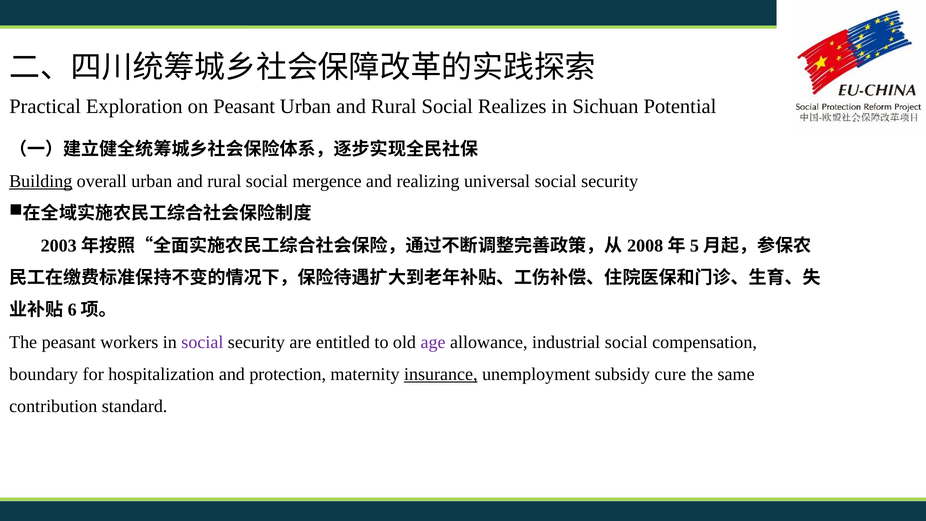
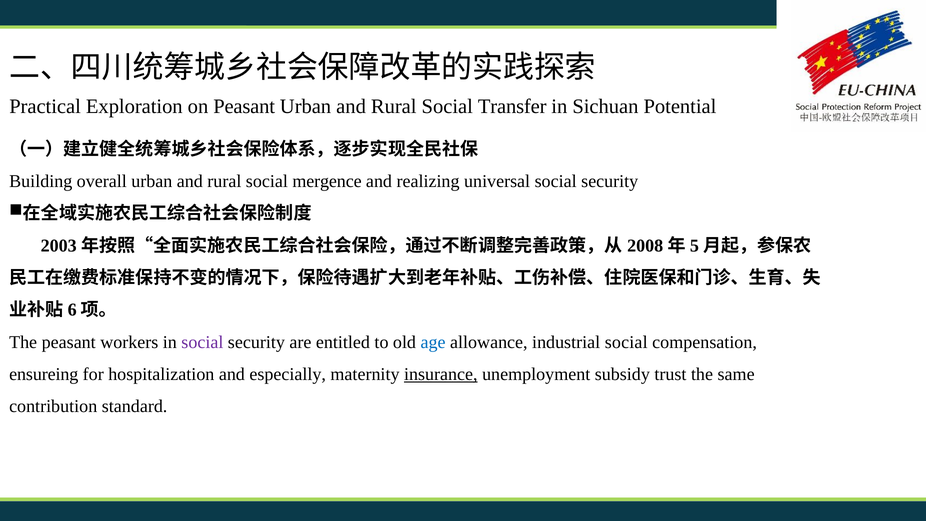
Realizes: Realizes -> Transfer (512, 106)
Building underline: present -> none (41, 181)
age colour: purple -> blue (433, 342)
boundary: boundary -> ensureing (44, 374)
protection: protection -> especially (288, 374)
cure: cure -> trust (670, 374)
